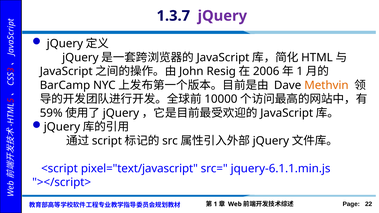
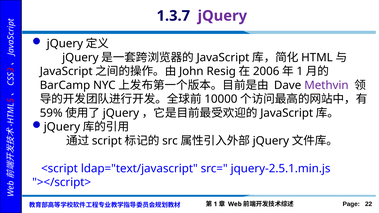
Methvin colour: orange -> purple (326, 85)
pixel="text/javascript: pixel="text/javascript -> ldap="text/javascript (139, 169)
jquery-6.1.1.min.js: jquery-6.1.1.min.js -> jquery-2.5.1.min.js (281, 169)
